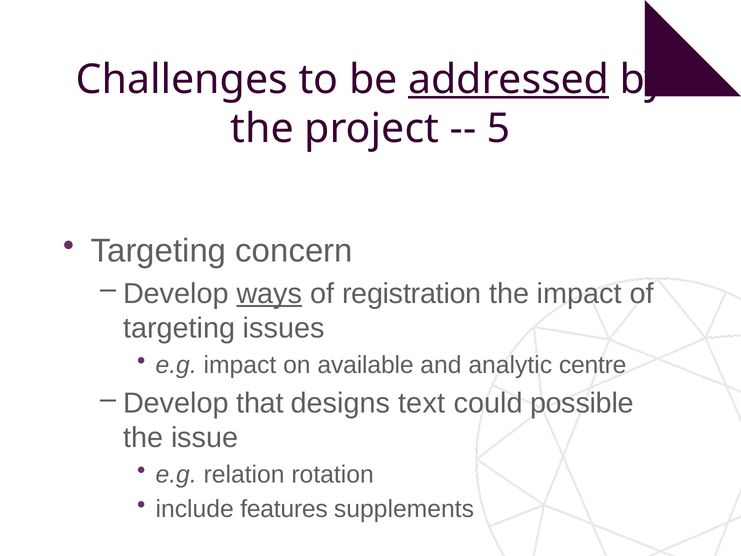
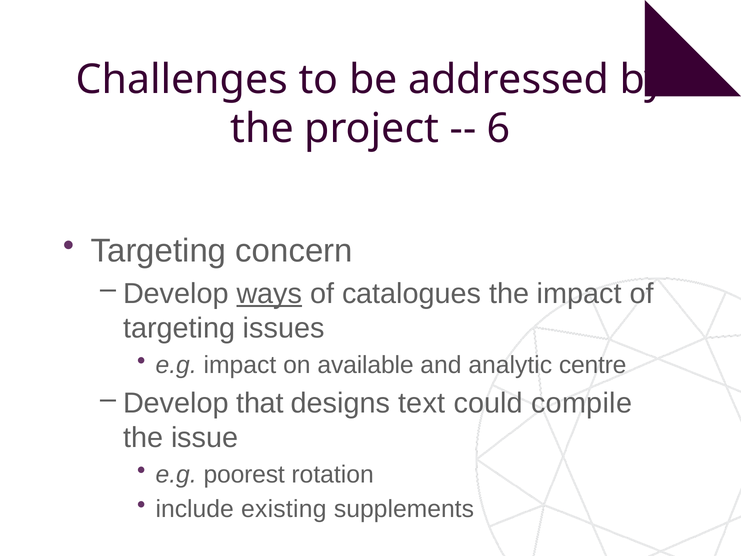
addressed underline: present -> none (509, 79)
5: 5 -> 6 (499, 129)
registration: registration -> catalogues (412, 294)
possible: possible -> compile (582, 403)
relation: relation -> poorest (244, 474)
features: features -> existing (284, 509)
